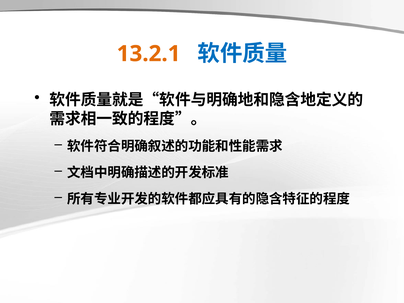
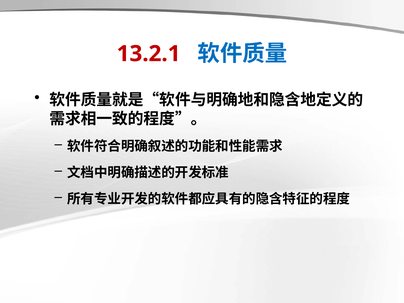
13.2.1 colour: orange -> red (149, 54)
